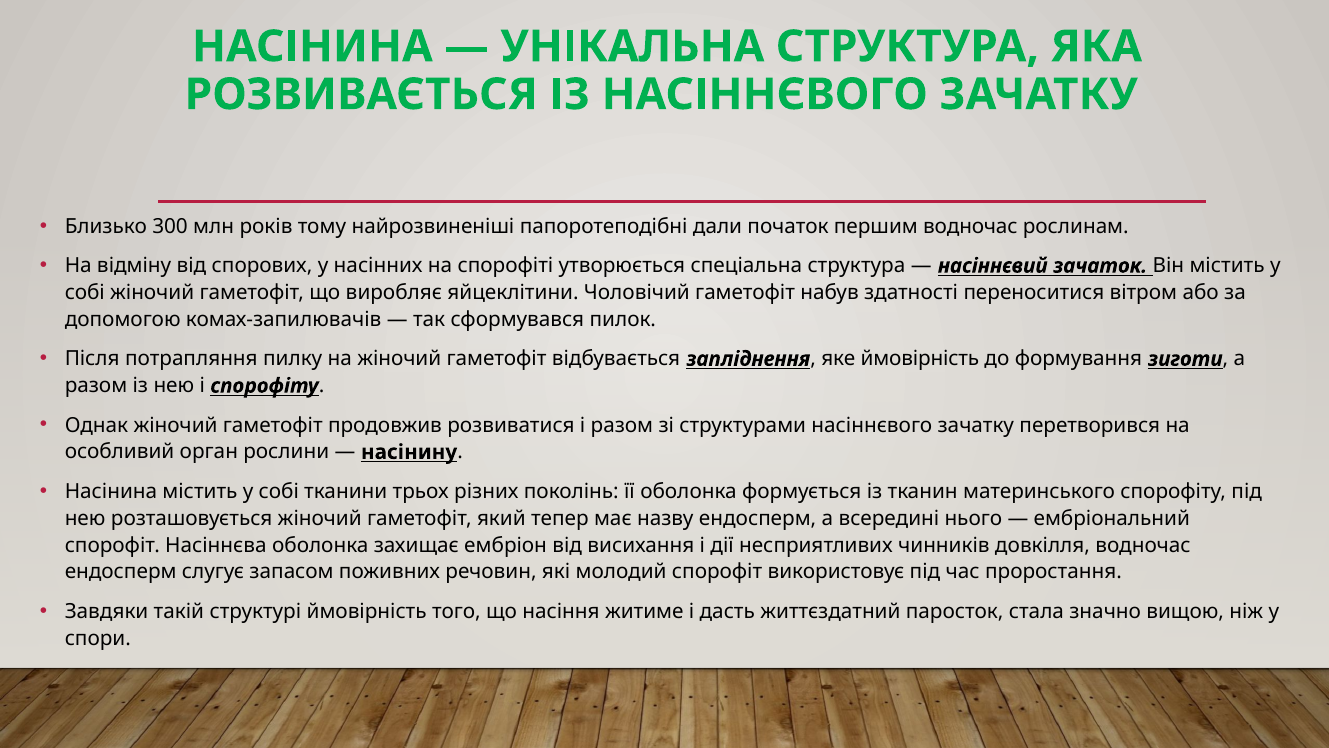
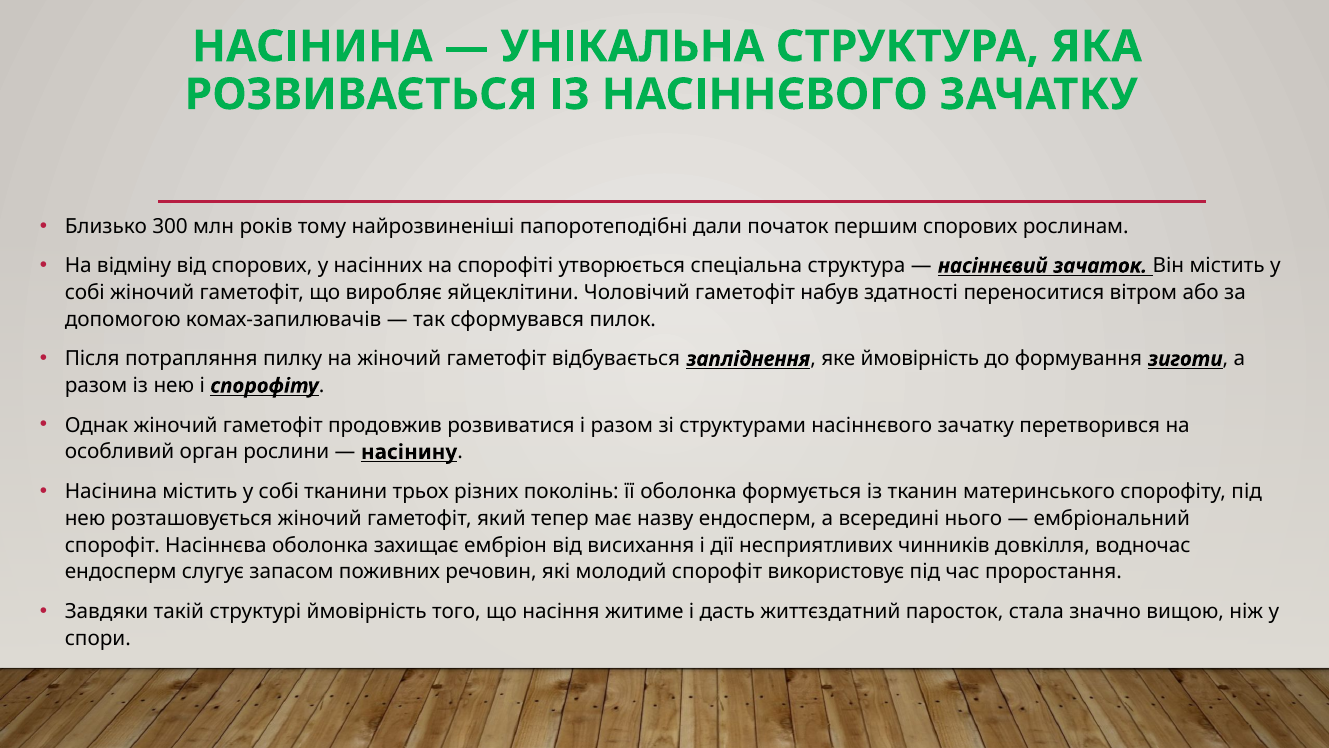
першим водночас: водночас -> спорових (970, 226)
